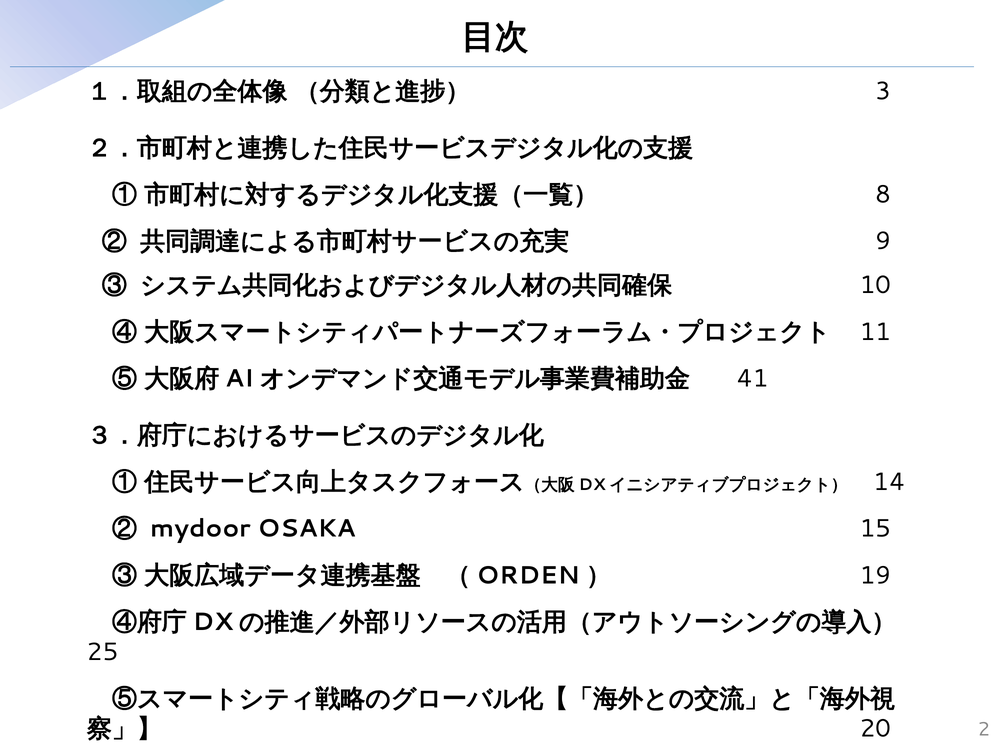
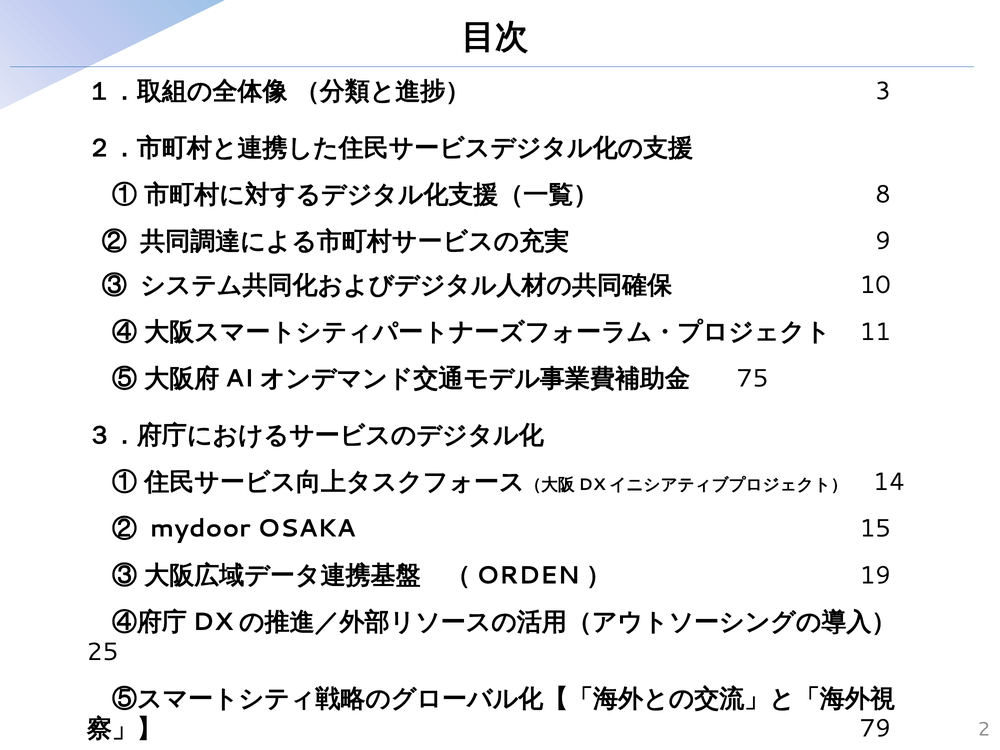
41: 41 -> 75 (753, 379)
20: 20 -> 79 (875, 729)
